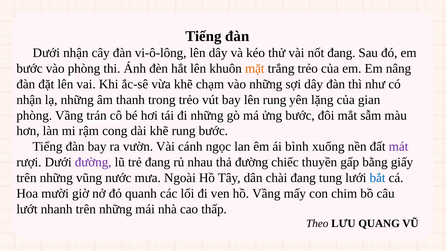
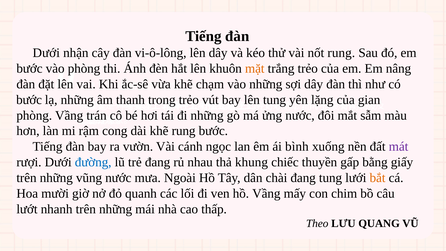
nốt đang: đang -> rung (341, 53)
nhận: nhận -> bước (29, 100)
lên rung: rung -> tung (274, 100)
ửng bước: bước -> nước (300, 115)
đường colour: purple -> blue (93, 162)
thả đường: đường -> khung (251, 162)
bắt colour: blue -> orange (378, 178)
